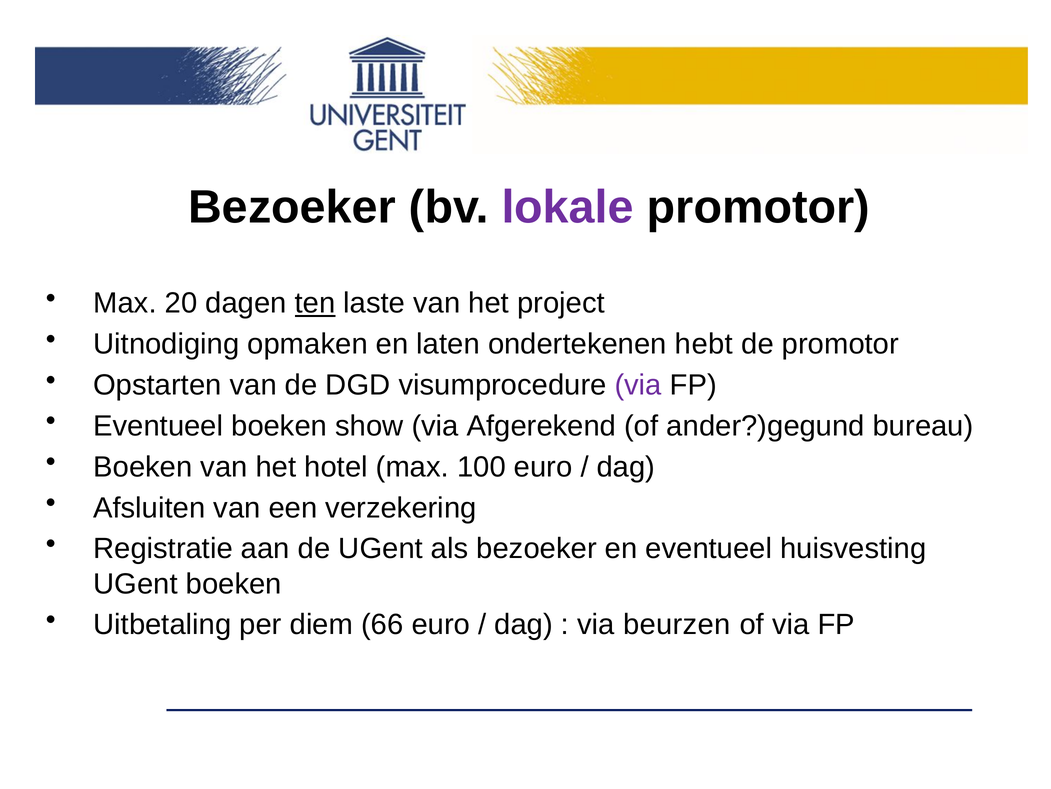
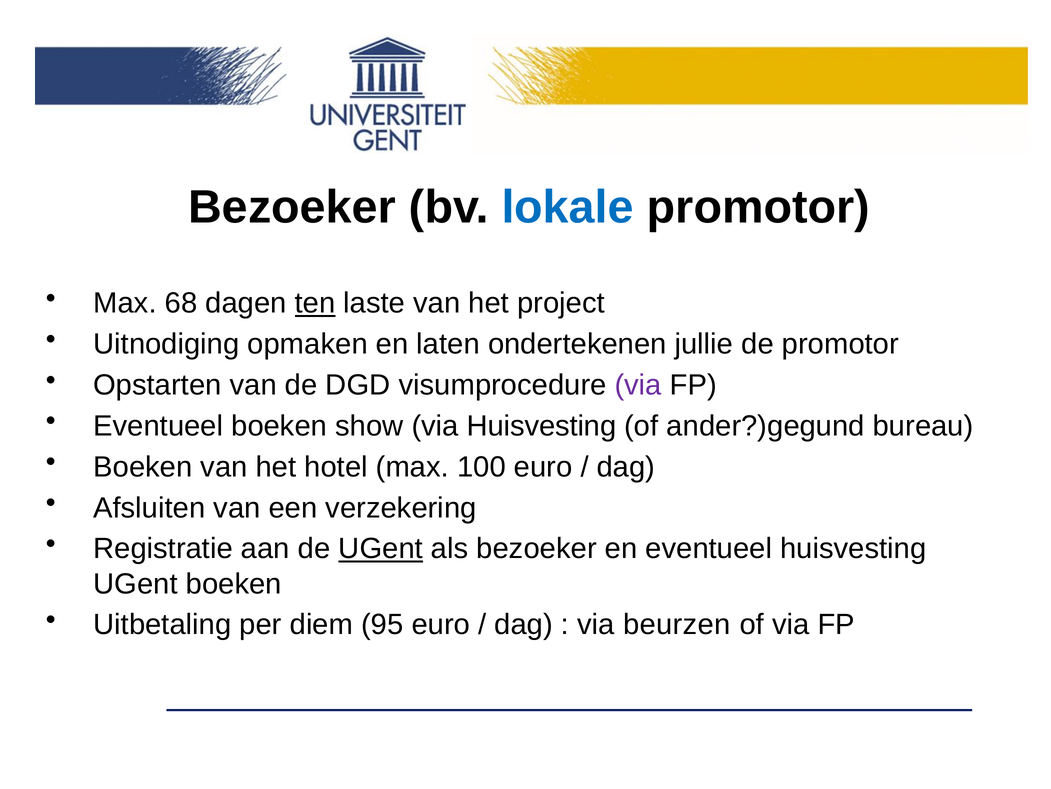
lokale colour: purple -> blue (568, 207)
20: 20 -> 68 (181, 303)
hebt: hebt -> jullie (704, 344)
via Afgerekend: Afgerekend -> Huisvesting (542, 426)
UGent underline: none -> present (381, 548)
66: 66 -> 95 (382, 624)
